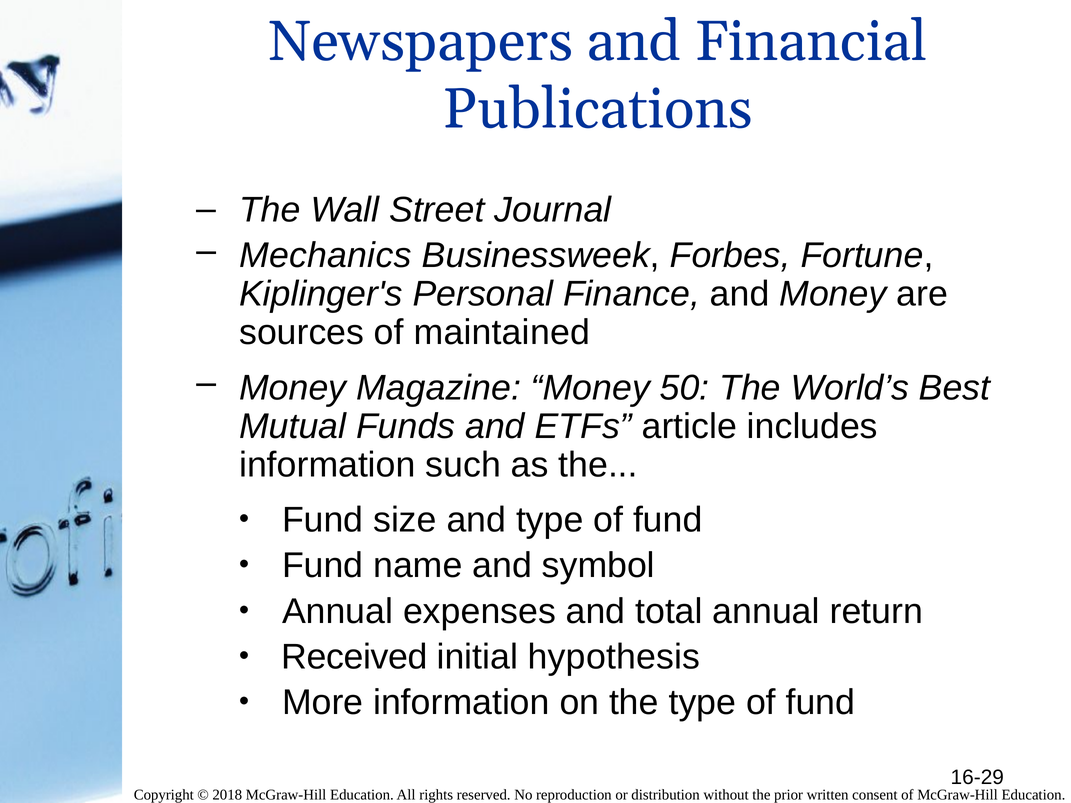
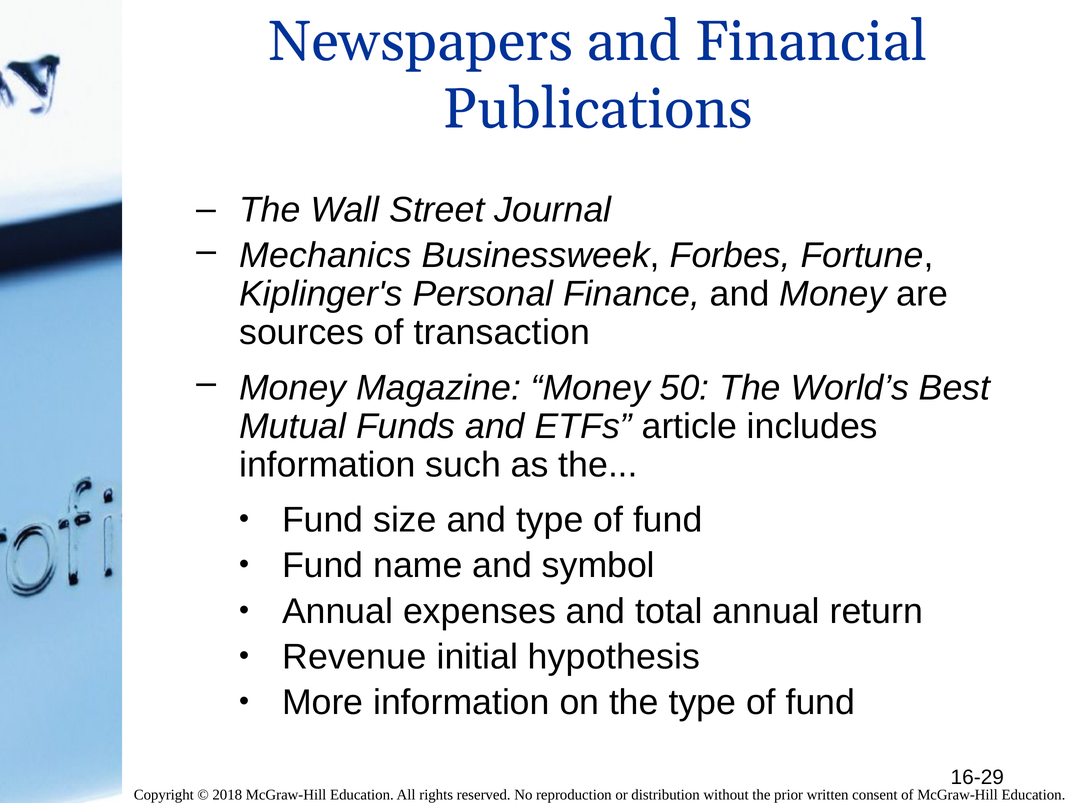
maintained: maintained -> transaction (502, 333)
Received: Received -> Revenue (354, 657)
